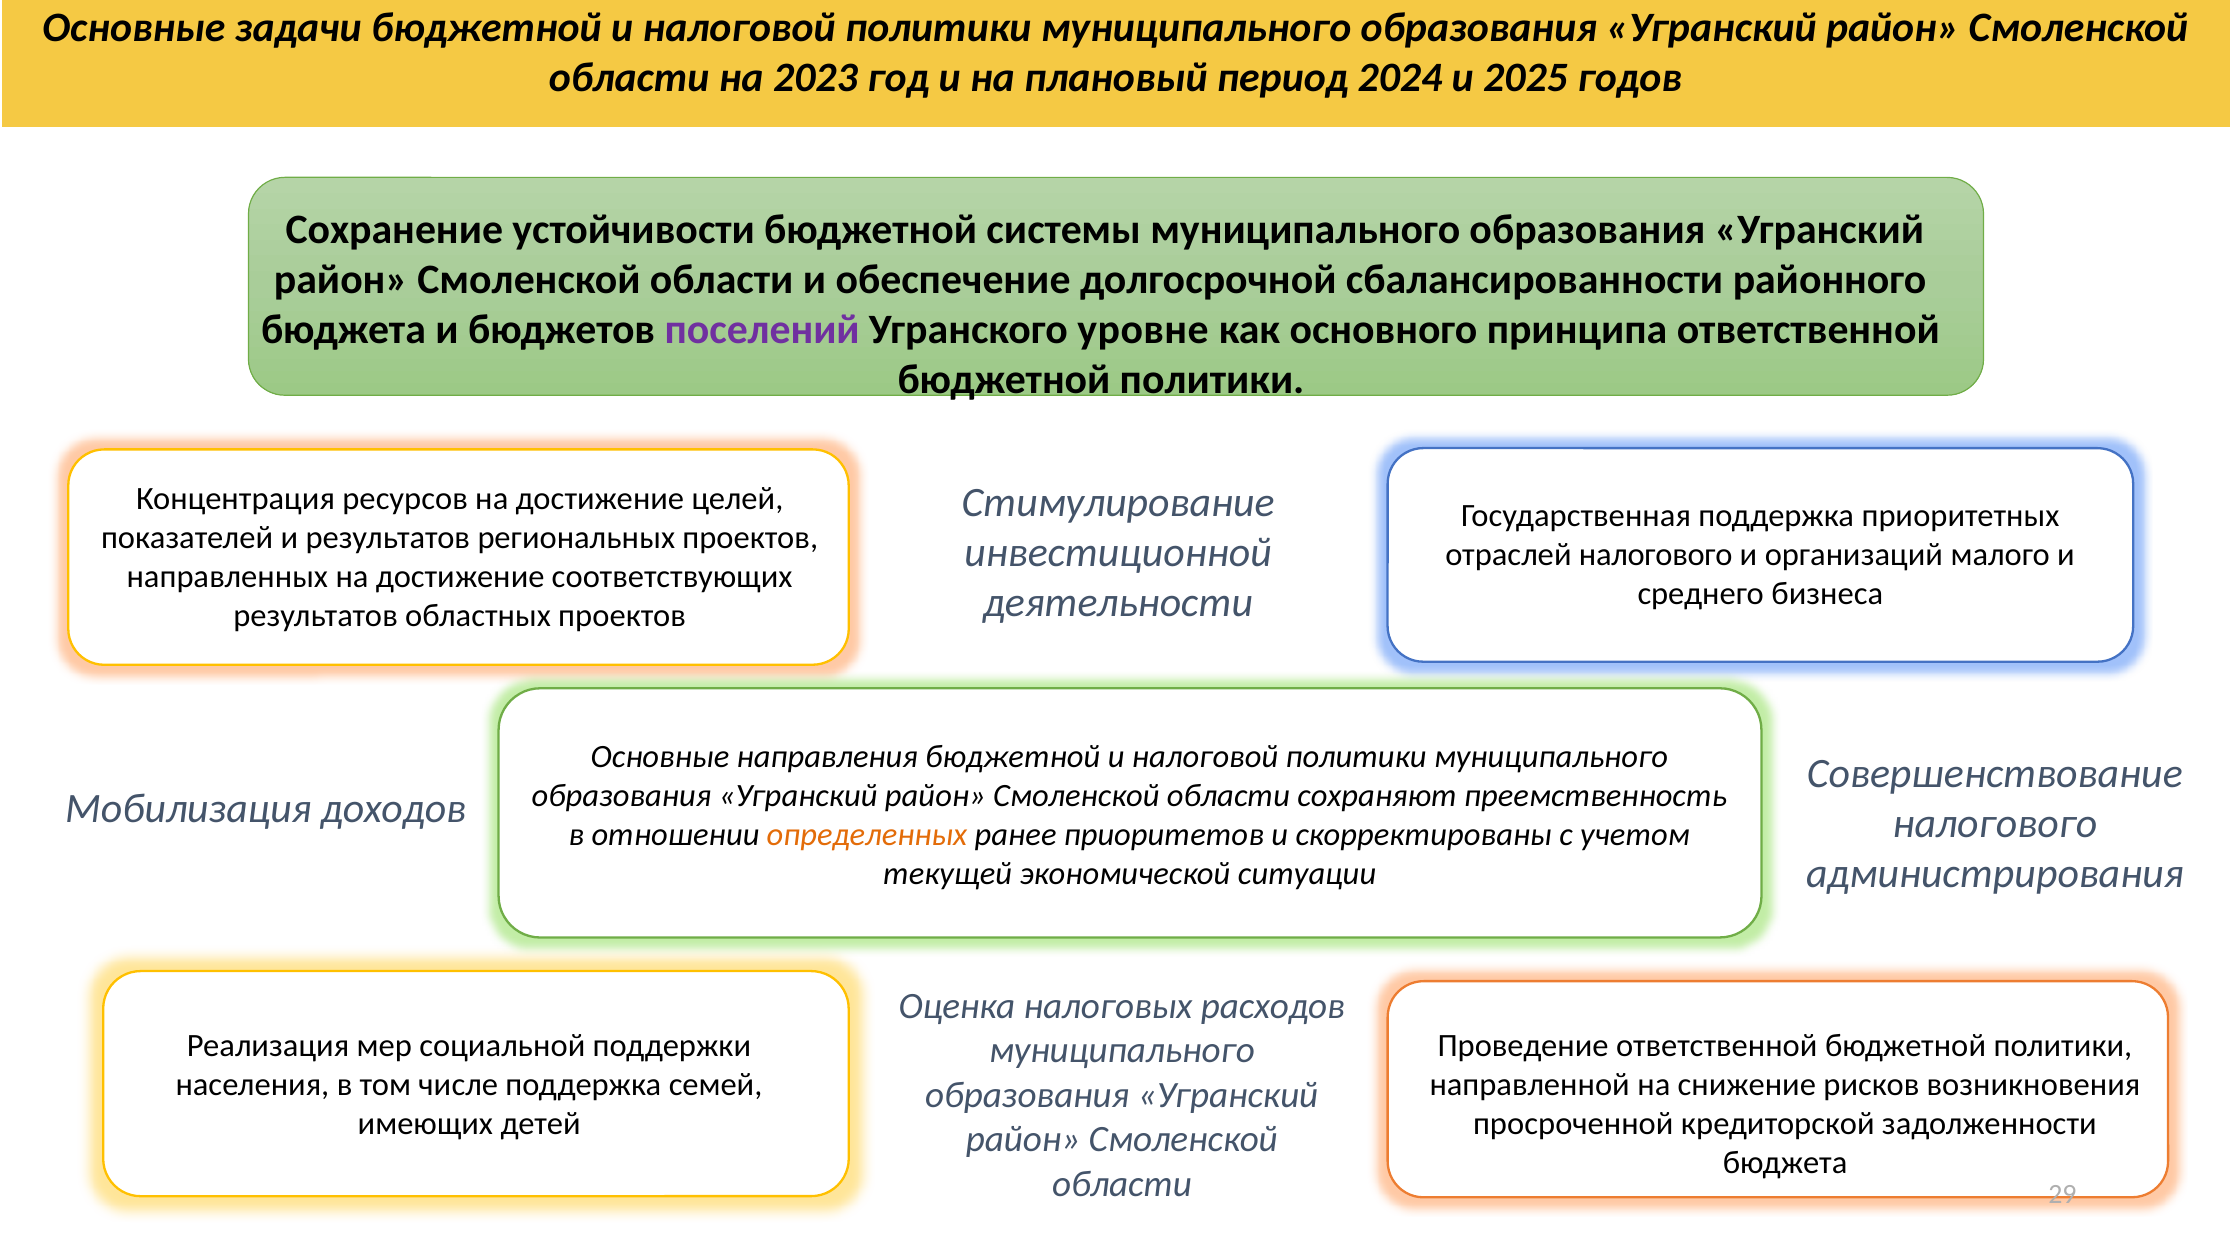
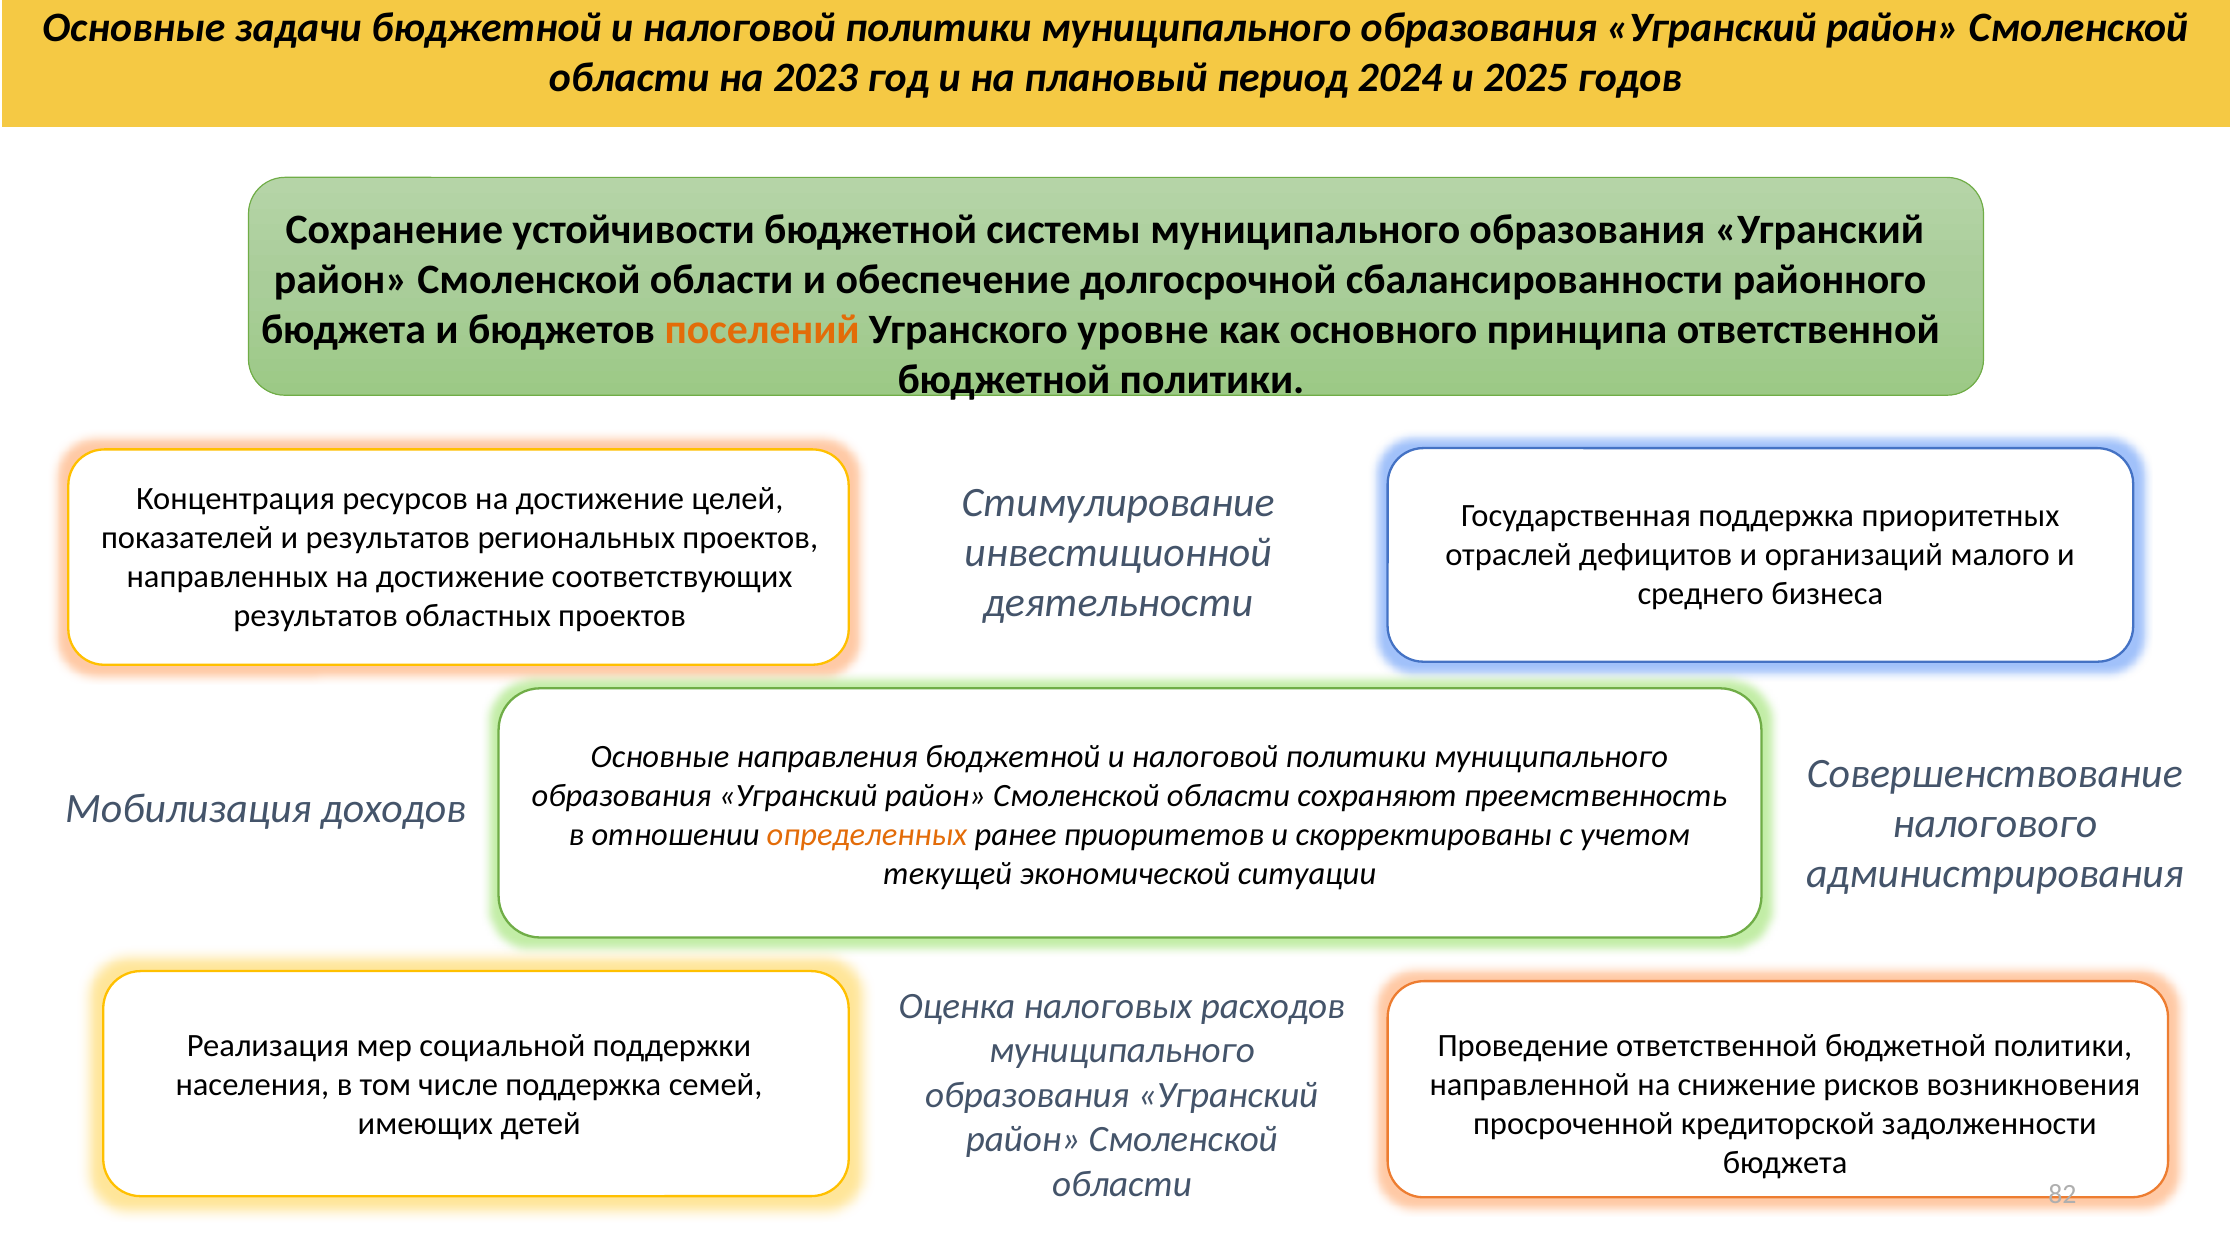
поселений colour: purple -> orange (762, 330)
отраслей налогового: налогового -> дефицитов (1656, 555)
29: 29 -> 82 (2063, 1195)
